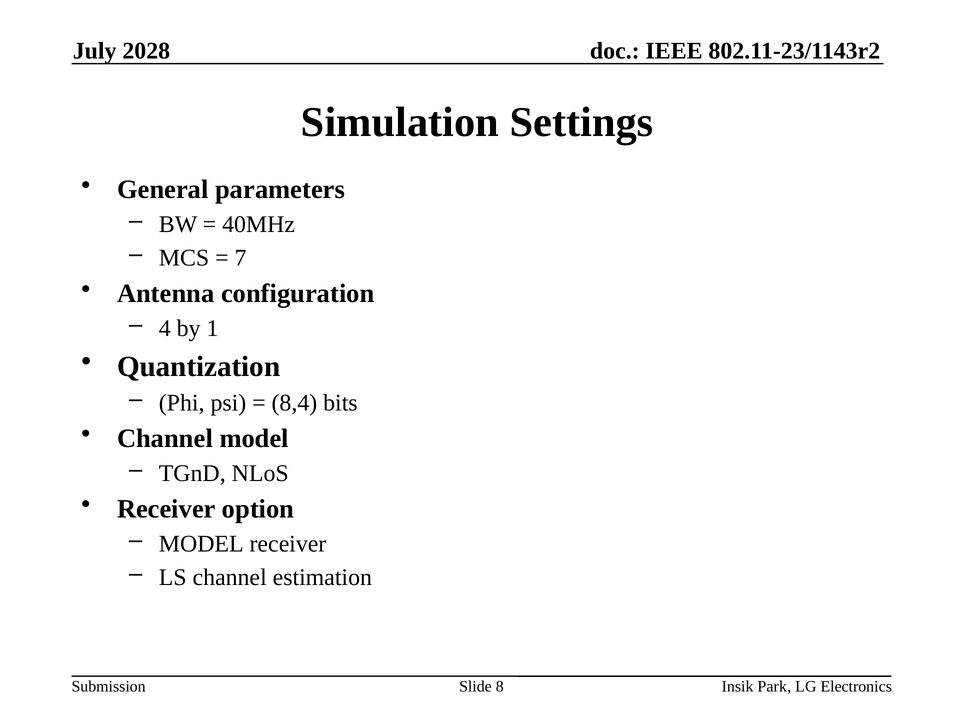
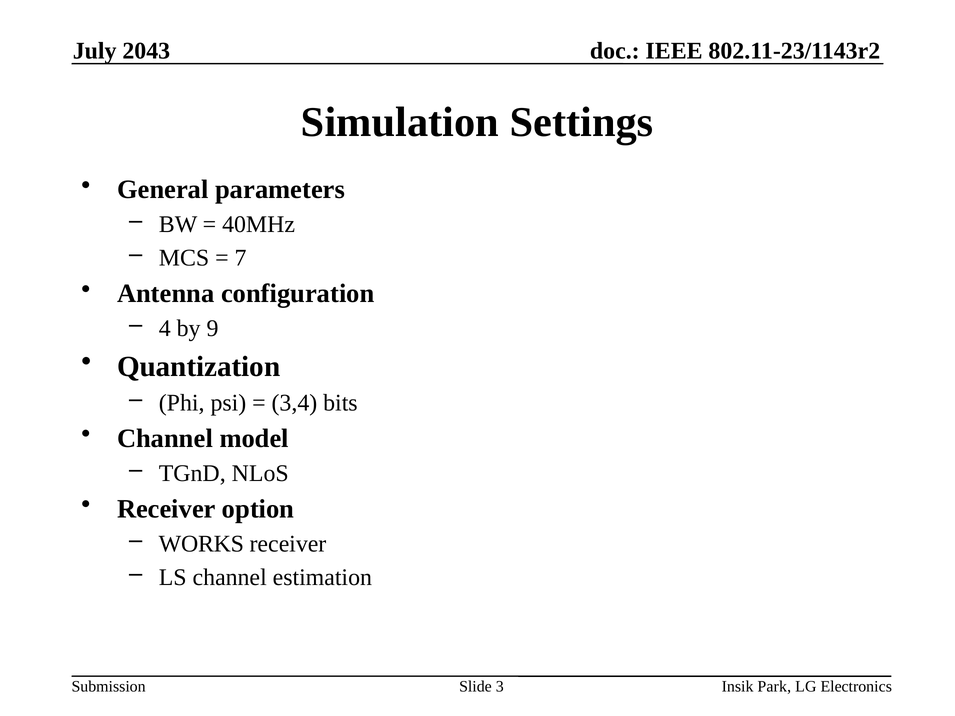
2028: 2028 -> 2043 (146, 51)
1: 1 -> 9 (213, 329)
8,4: 8,4 -> 3,4 (294, 403)
MODEL: MODEL -> WORKS (201, 544)
8: 8 -> 3 (500, 687)
